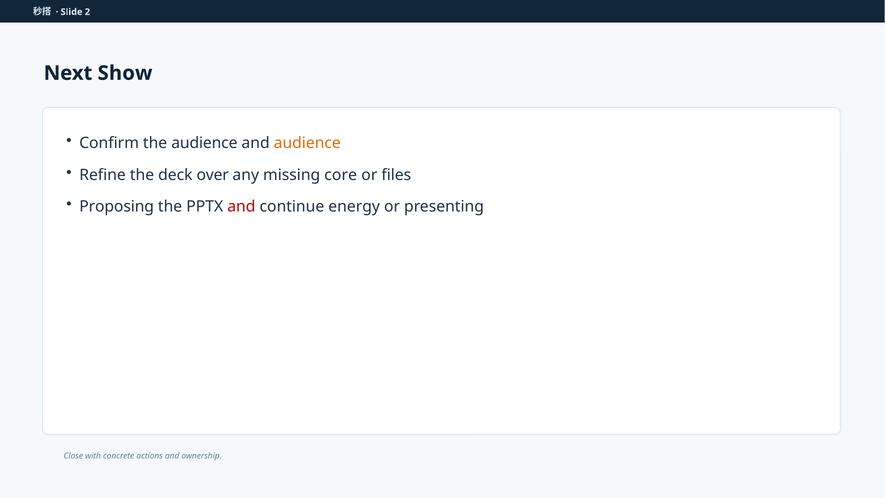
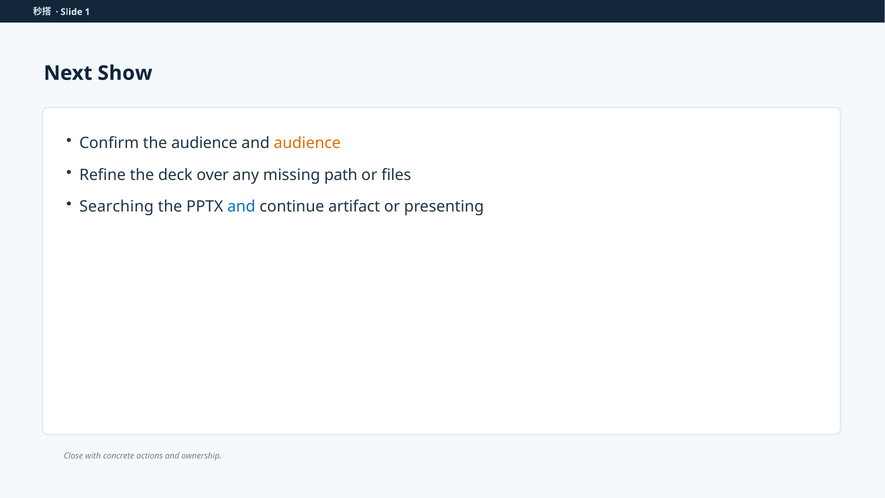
2: 2 -> 1 (87, 12)
core: core -> path (341, 175)
Proposing: Proposing -> Searching (117, 207)
and colour: red -> blue (241, 207)
energy: energy -> artifact (354, 207)
